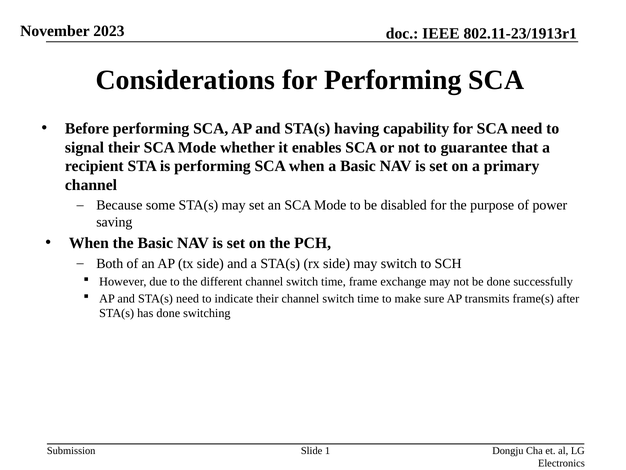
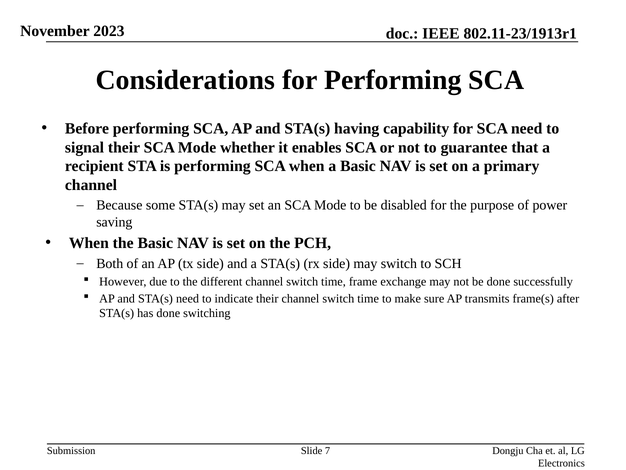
1: 1 -> 7 (328, 450)
